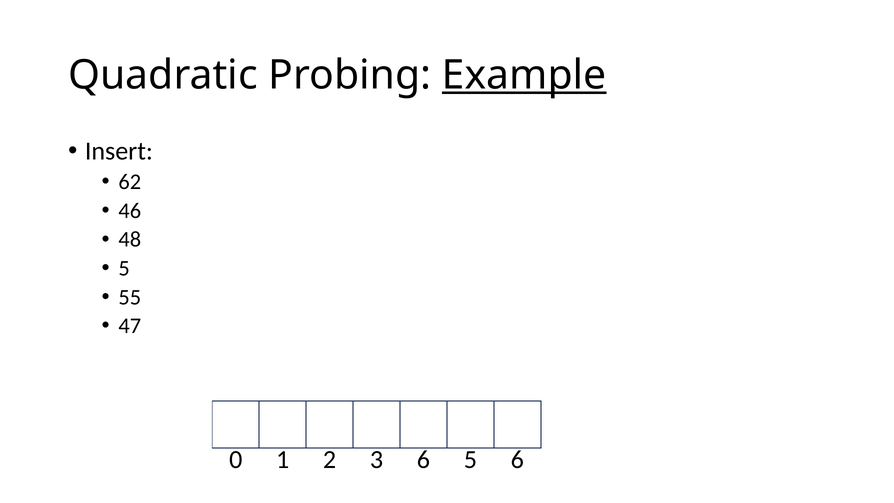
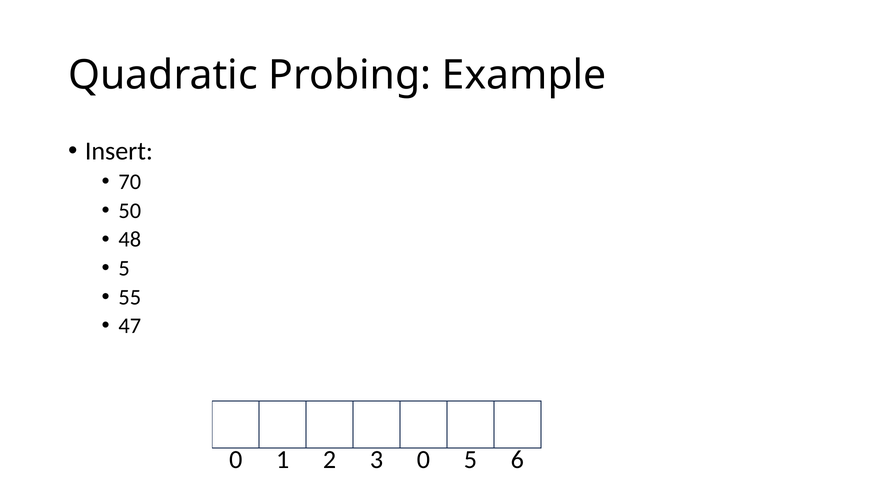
Example underline: present -> none (524, 75)
62: 62 -> 70 (130, 182)
46: 46 -> 50 (130, 211)
3 6: 6 -> 0 (423, 460)
